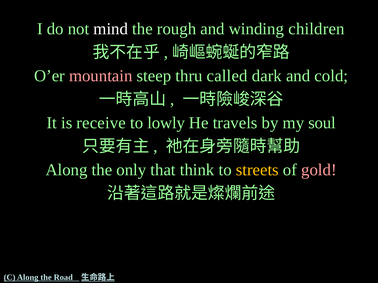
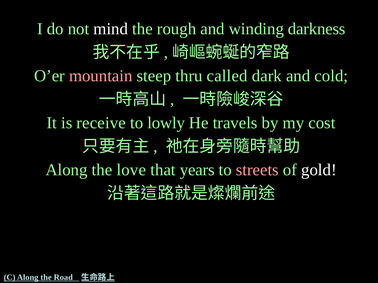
children: children -> darkness (317, 29)
soul: soul -> cost (322, 123)
only: only -> love (131, 170)
think: think -> years (197, 170)
streets colour: yellow -> pink (257, 170)
gold colour: pink -> white (319, 170)
